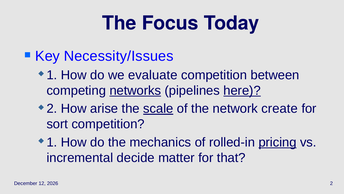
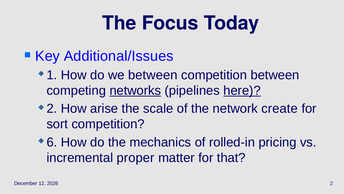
Necessity/Issues: Necessity/Issues -> Additional/Issues (119, 56)
we evaluate: evaluate -> between (153, 75)
scale underline: present -> none (158, 108)
1: 1 -> 6 (52, 142)
pricing underline: present -> none (277, 142)
decide: decide -> proper (136, 157)
